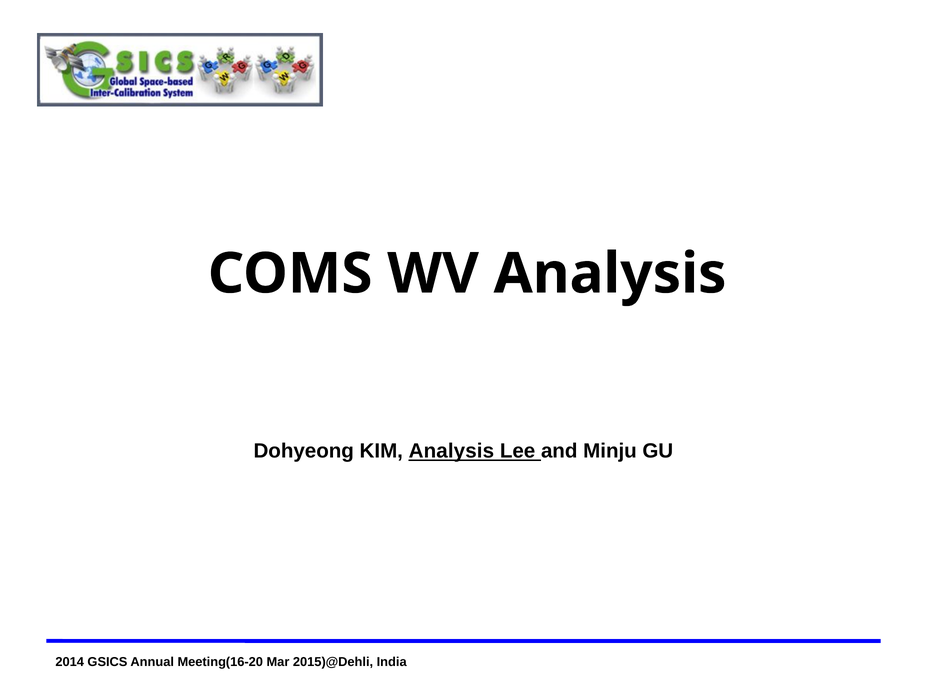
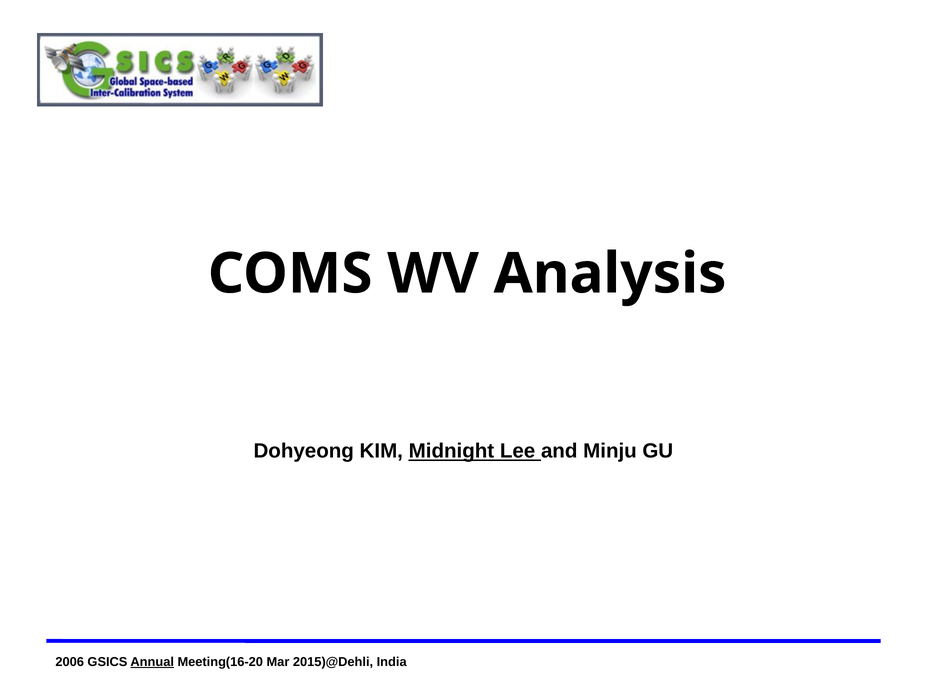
KIM Analysis: Analysis -> Midnight (451, 451)
2014: 2014 -> 2006 (70, 662)
Annual underline: none -> present (152, 662)
